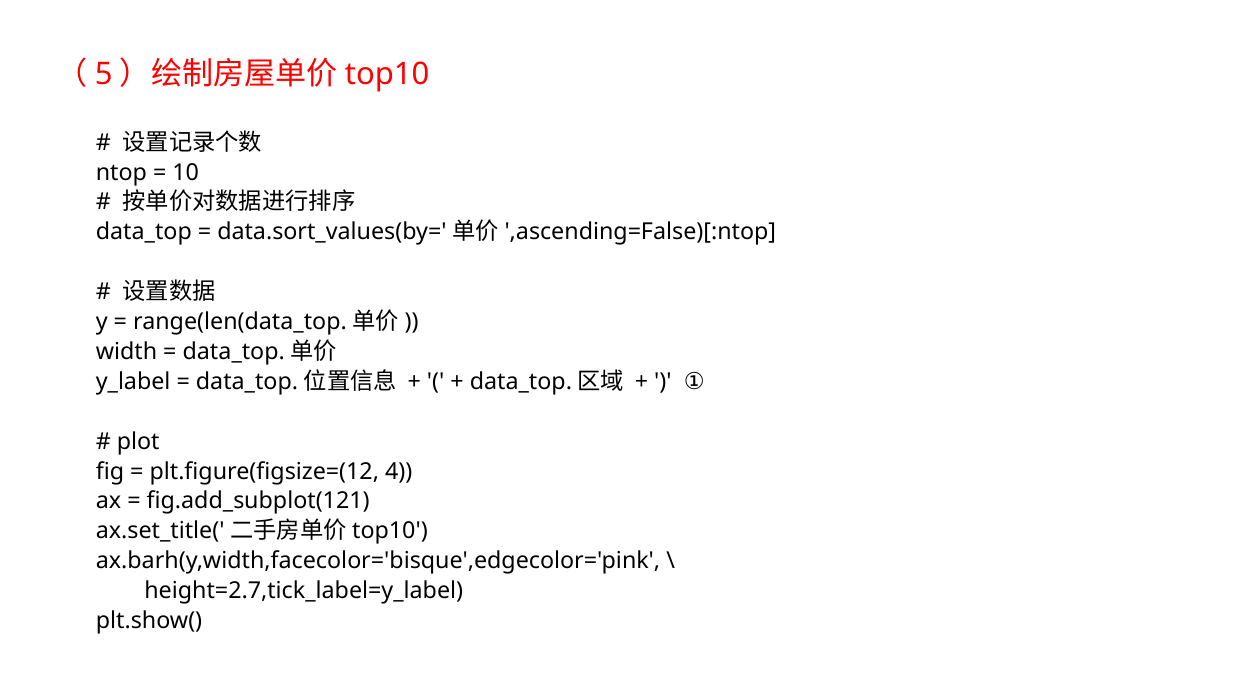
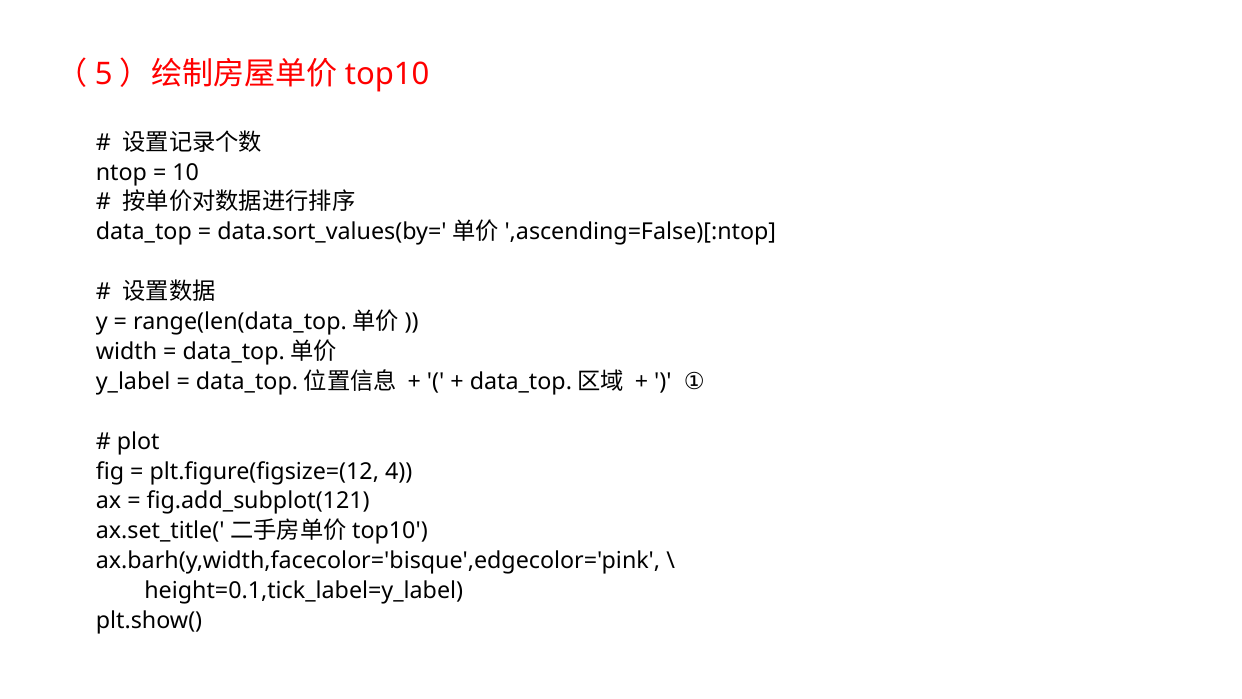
height=2.7,tick_label=y_label: height=2.7,tick_label=y_label -> height=0.1,tick_label=y_label (304, 591)
